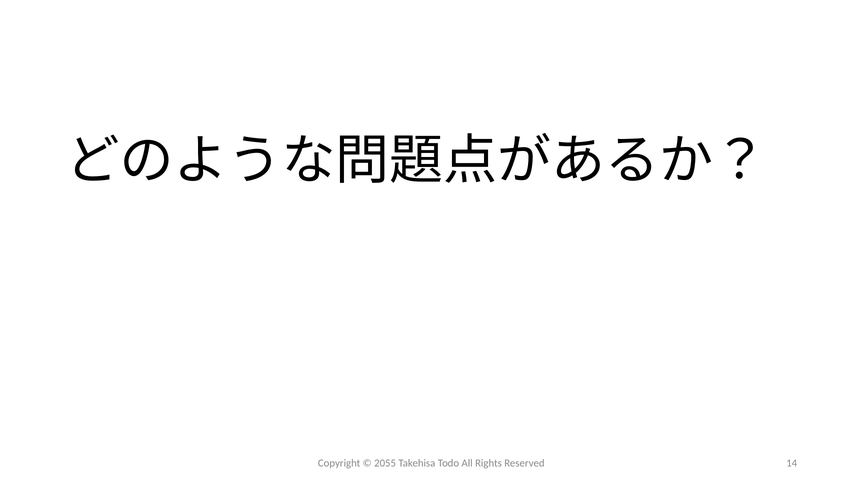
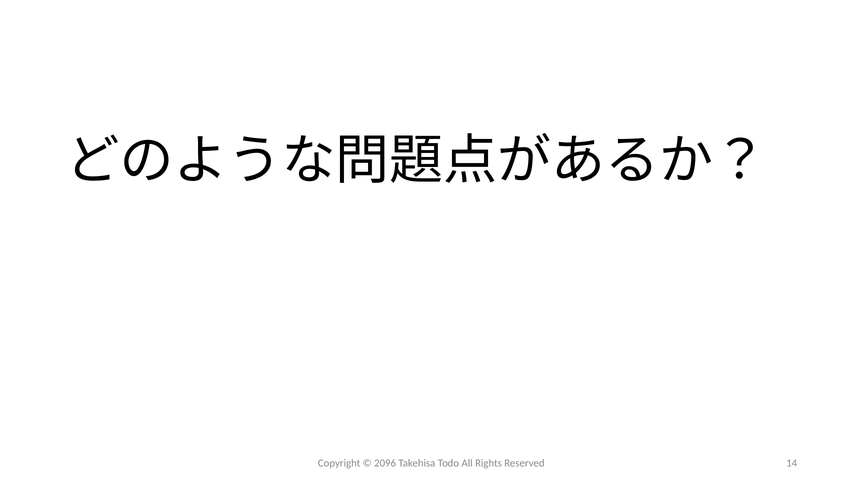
2055: 2055 -> 2096 (385, 464)
